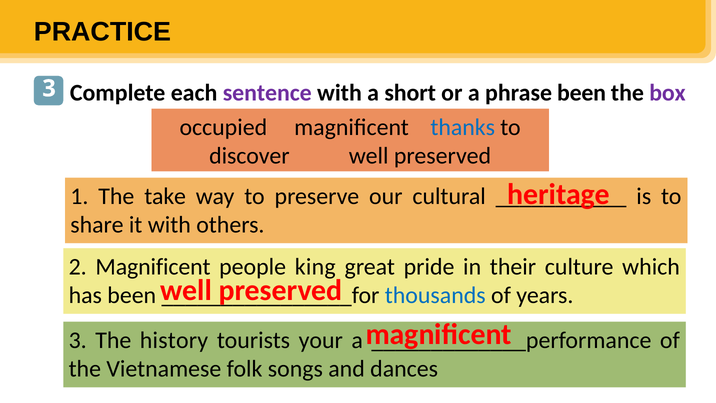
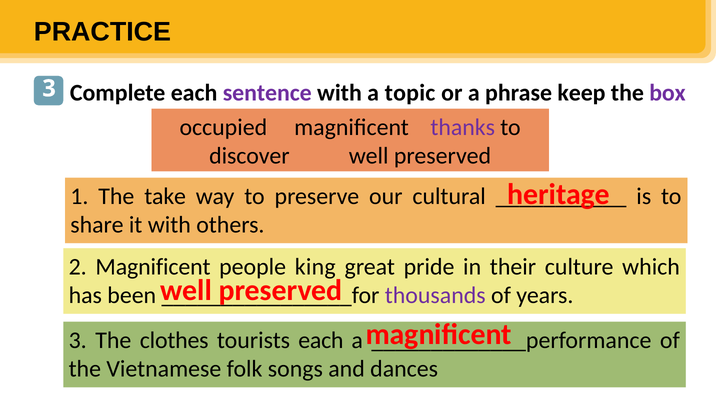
short: short -> topic (410, 93)
phrase been: been -> keep (581, 93)
thanks colour: blue -> purple (463, 127)
thousands colour: blue -> purple (435, 295)
history: history -> clothes (174, 340)
tourists your: your -> each (321, 340)
